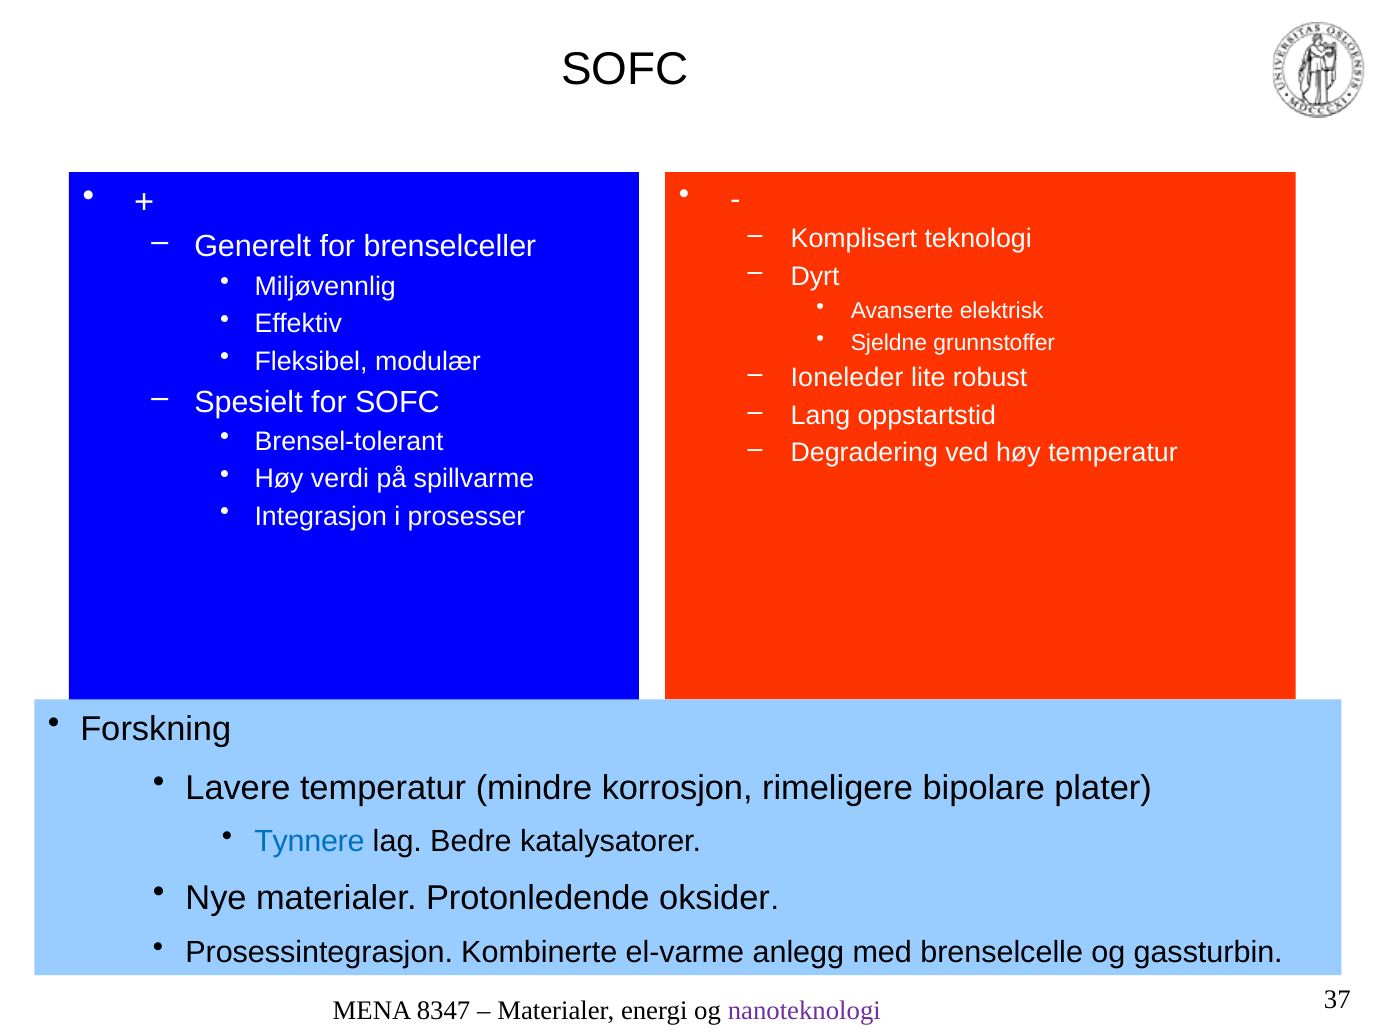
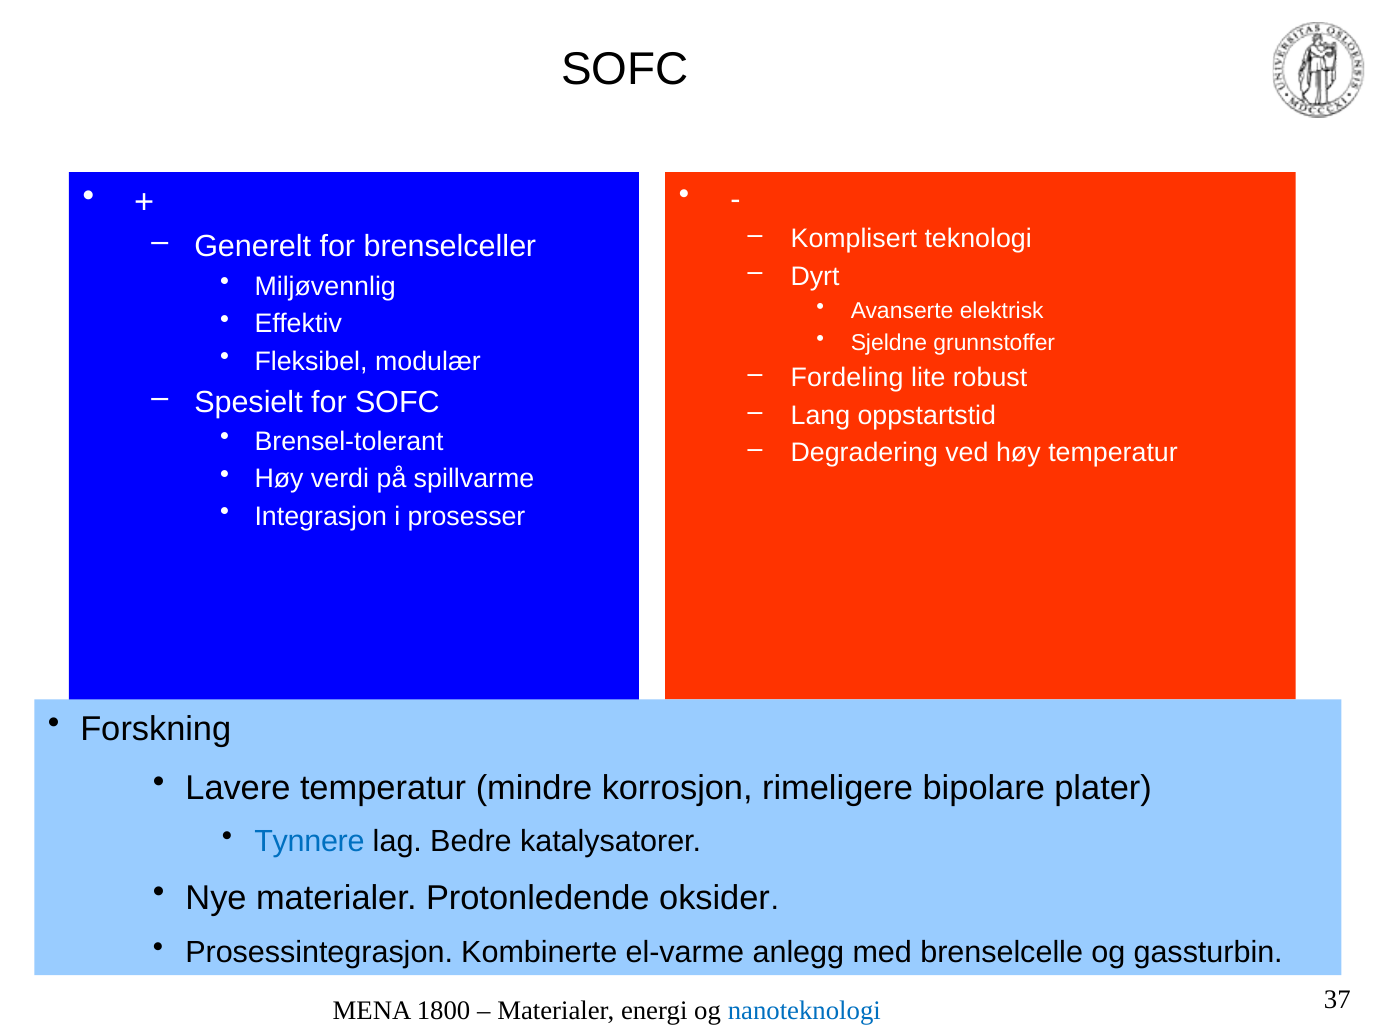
Ioneleder: Ioneleder -> Fordeling (847, 378)
8347: 8347 -> 1800 (444, 1011)
nanoteknologi colour: purple -> blue (804, 1011)
